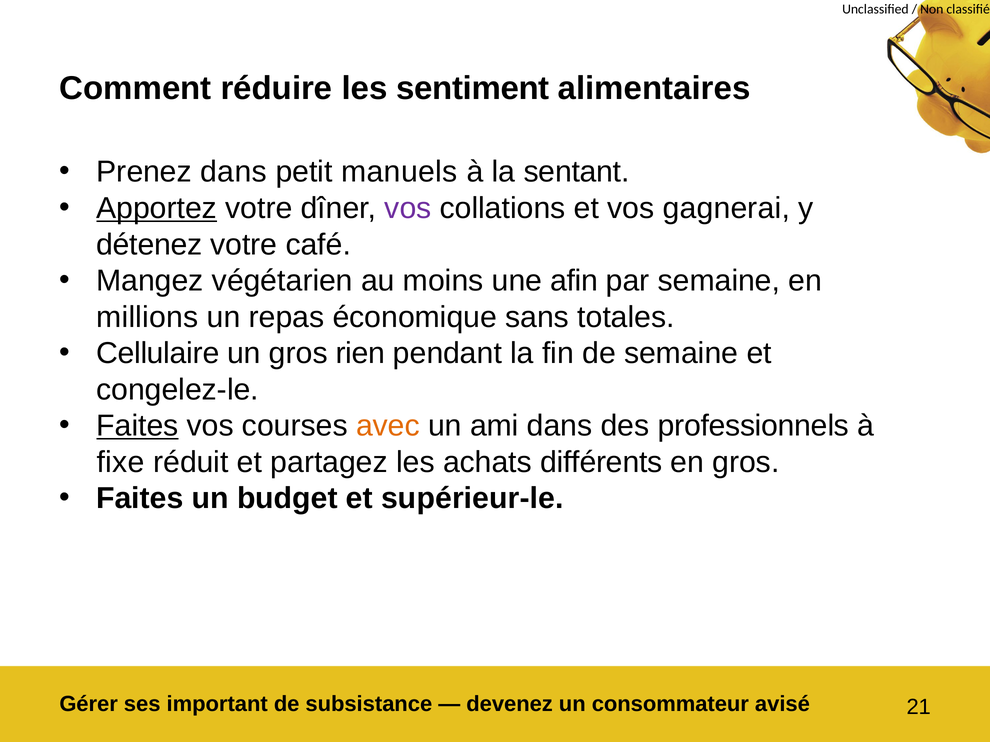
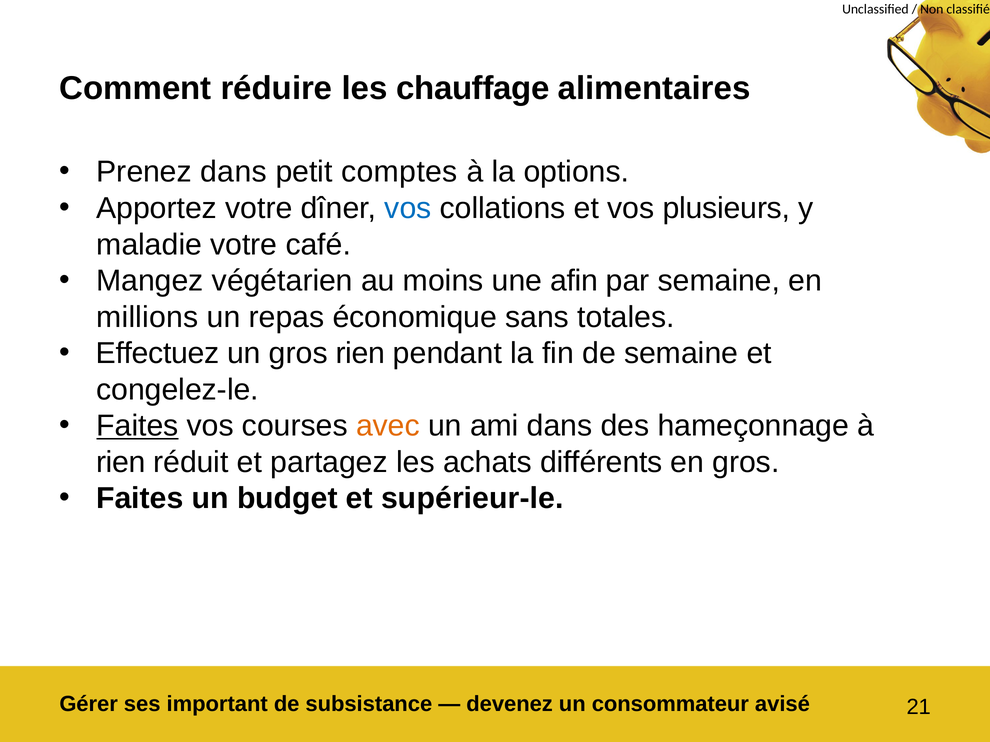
sentiment: sentiment -> chauffage (473, 88)
manuels: manuels -> comptes (399, 172)
sentant: sentant -> options (576, 172)
Apportez underline: present -> none (157, 208)
vos colour: purple -> blue (408, 208)
gagnerai: gagnerai -> plusieurs (726, 208)
détenez: détenez -> maladie (149, 245)
Cellulaire: Cellulaire -> Effectuez (158, 354)
professionnels: professionnels -> hameçonnage (753, 426)
fixe: fixe -> rien (121, 462)
